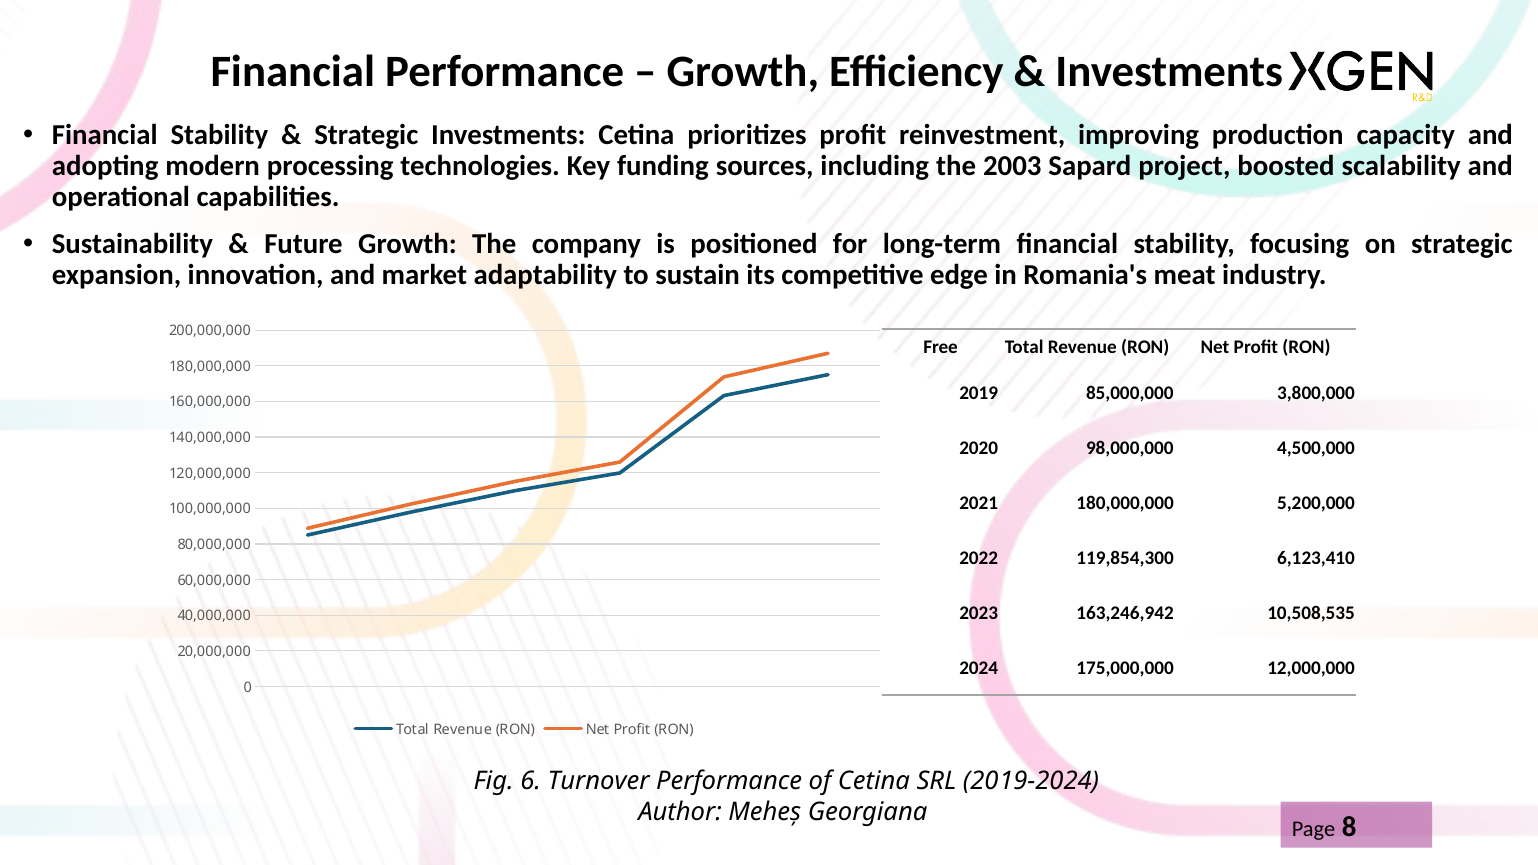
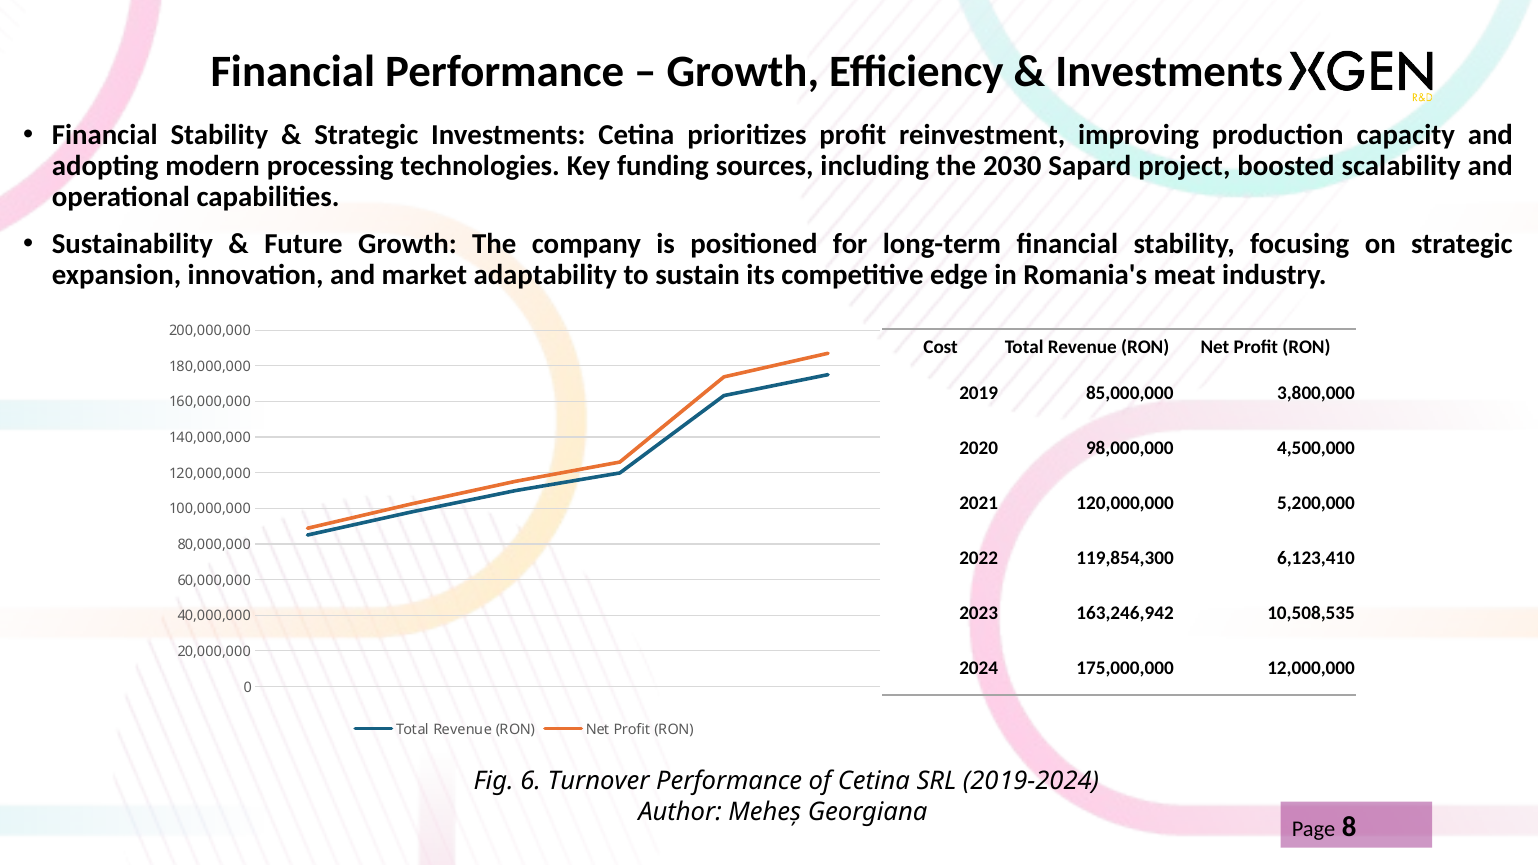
2003: 2003 -> 2030 (1012, 166)
Free: Free -> Cost (941, 348)
2021 180,000,000: 180,000,000 -> 120,000,000 (1125, 503)
